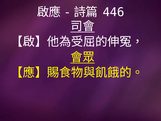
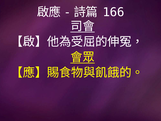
446: 446 -> 166 (114, 12)
